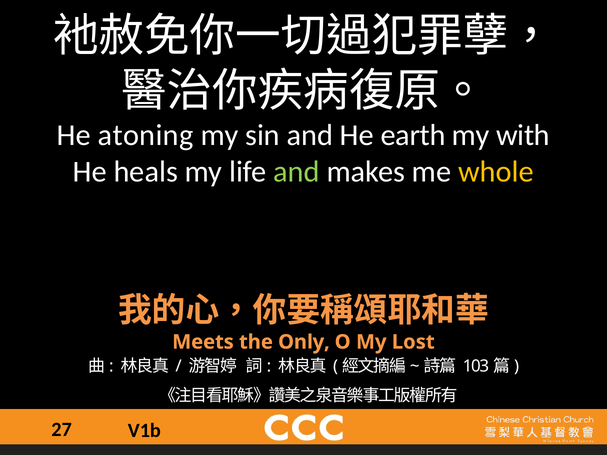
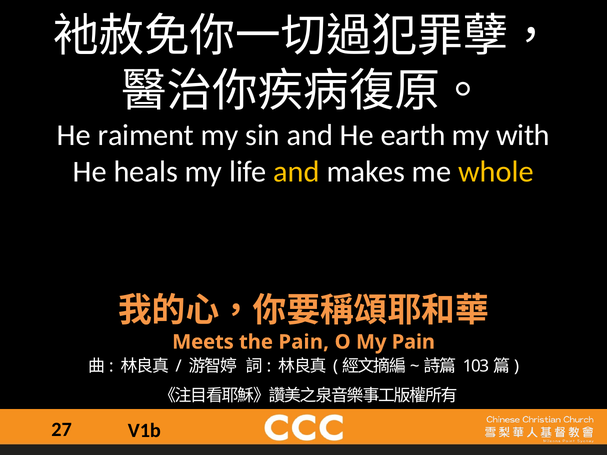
atoning: atoning -> raiment (146, 136)
and colour: light green -> yellow (297, 172)
the Only: Only -> Pain (304, 342)
My Lost: Lost -> Pain (413, 342)
